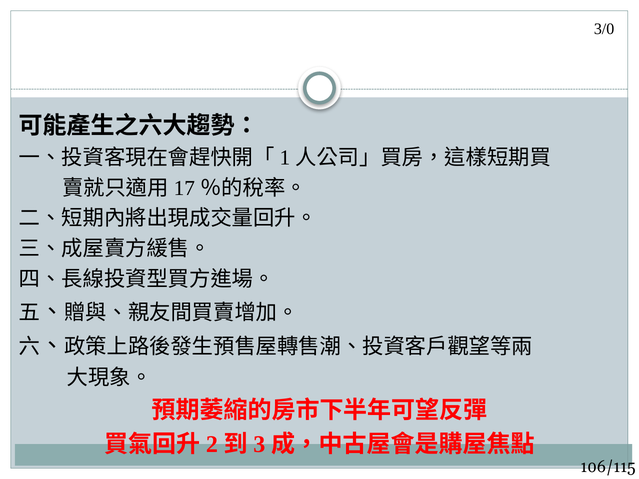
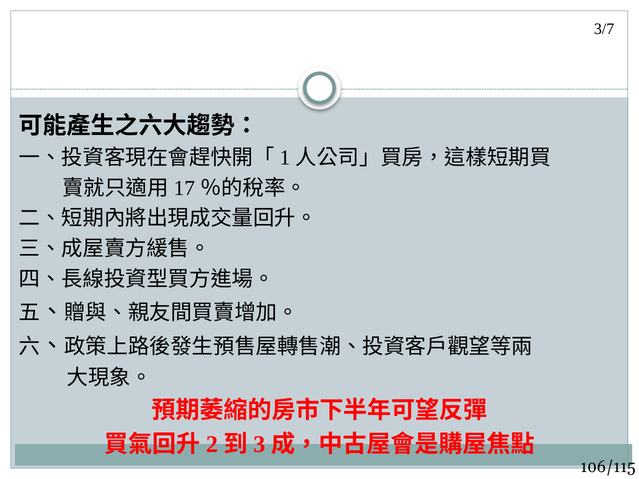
3/0: 3/0 -> 3/7 (604, 29)
